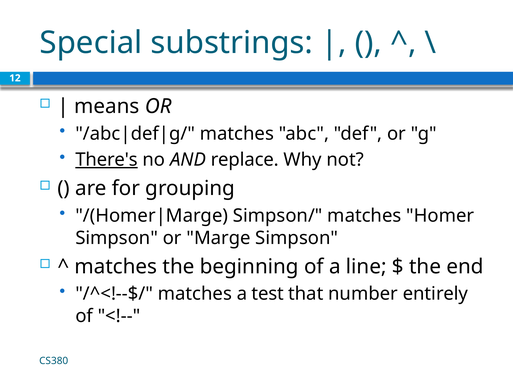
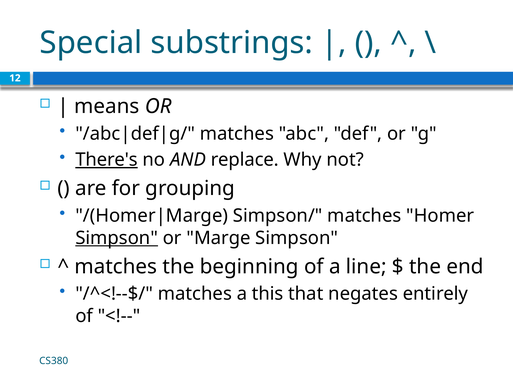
Simpson underline: none -> present (117, 238)
test: test -> this (268, 294)
number: number -> negates (363, 294)
